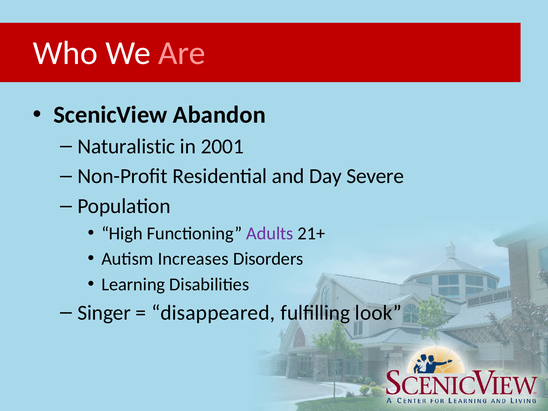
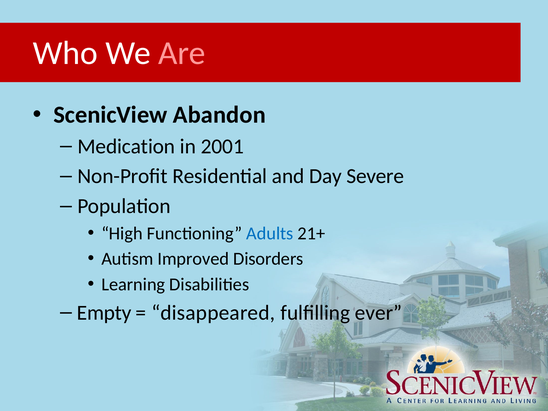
Naturalistic: Naturalistic -> Medication (126, 146)
Adults colour: purple -> blue (270, 233)
Increases: Increases -> Improved (193, 259)
Singer: Singer -> Empty (104, 313)
look: look -> ever (378, 313)
